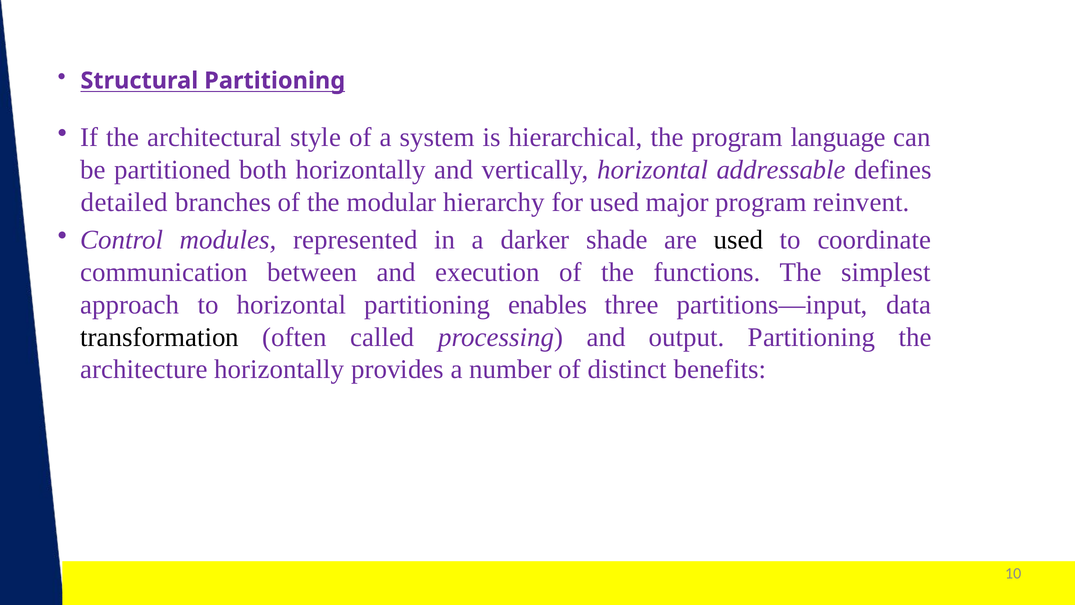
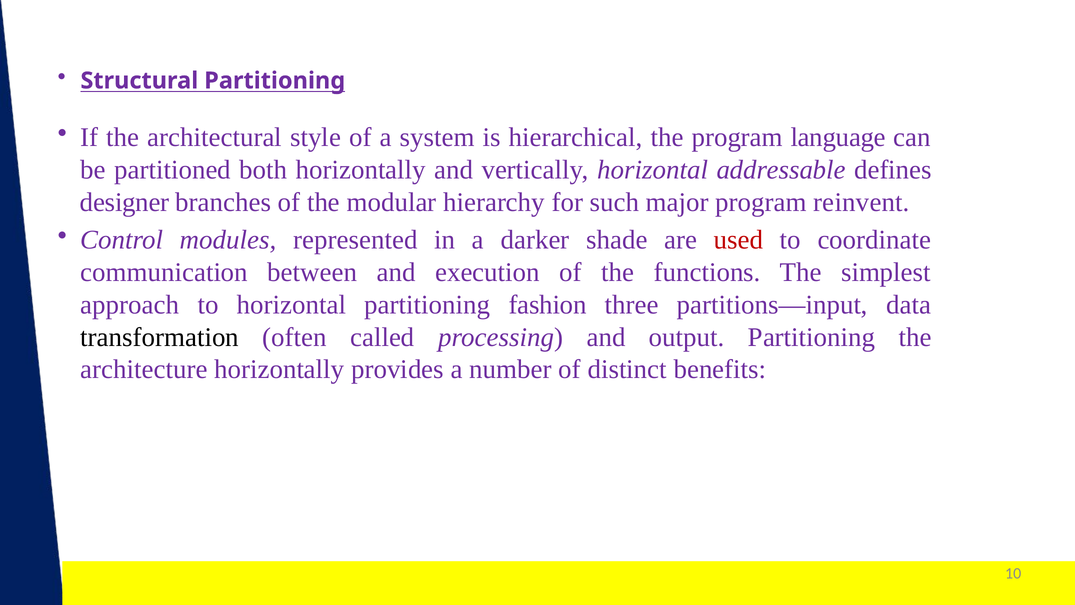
detailed: detailed -> designer (125, 202)
for used: used -> such (614, 202)
used colour: black -> red (738, 240)
enables: enables -> fashion (548, 304)
